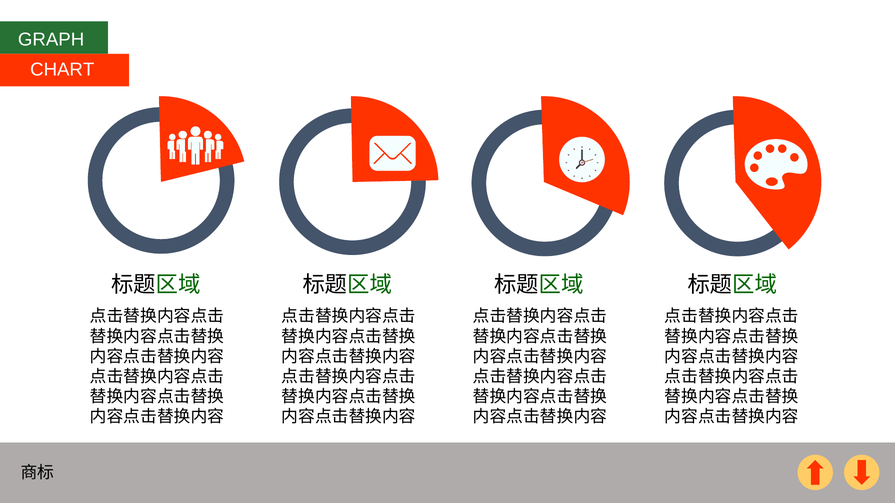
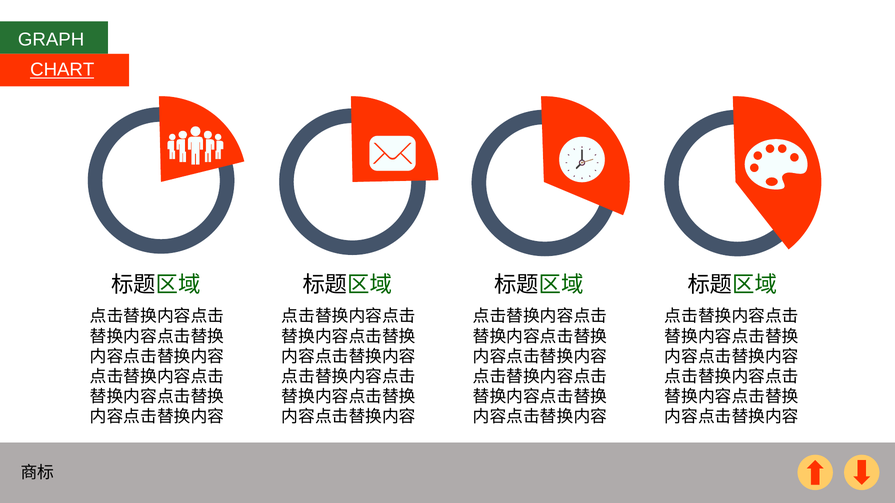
CHART underline: none -> present (62, 70)
